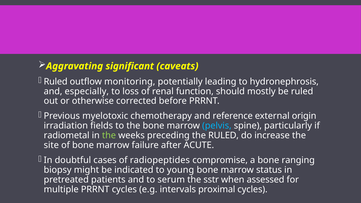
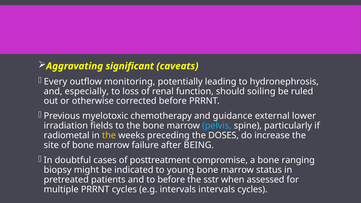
Ruled: Ruled -> Every (56, 82)
mostly: mostly -> soiling (261, 91)
reference: reference -> guidance (233, 116)
origin: origin -> lower (304, 116)
the colour: light green -> yellow (109, 136)
the RULED: RULED -> DOSES (224, 136)
ACUTE: ACUTE -> BEING (199, 145)
radiopeptides: radiopeptides -> posttreatment (160, 160)
to serum: serum -> before (171, 180)
intervals proximal: proximal -> intervals (217, 190)
